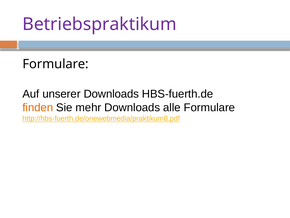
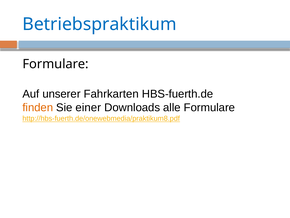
Betriebspraktikum colour: purple -> blue (100, 24)
unserer Downloads: Downloads -> Fahrkarten (111, 94)
mehr: mehr -> einer (88, 107)
